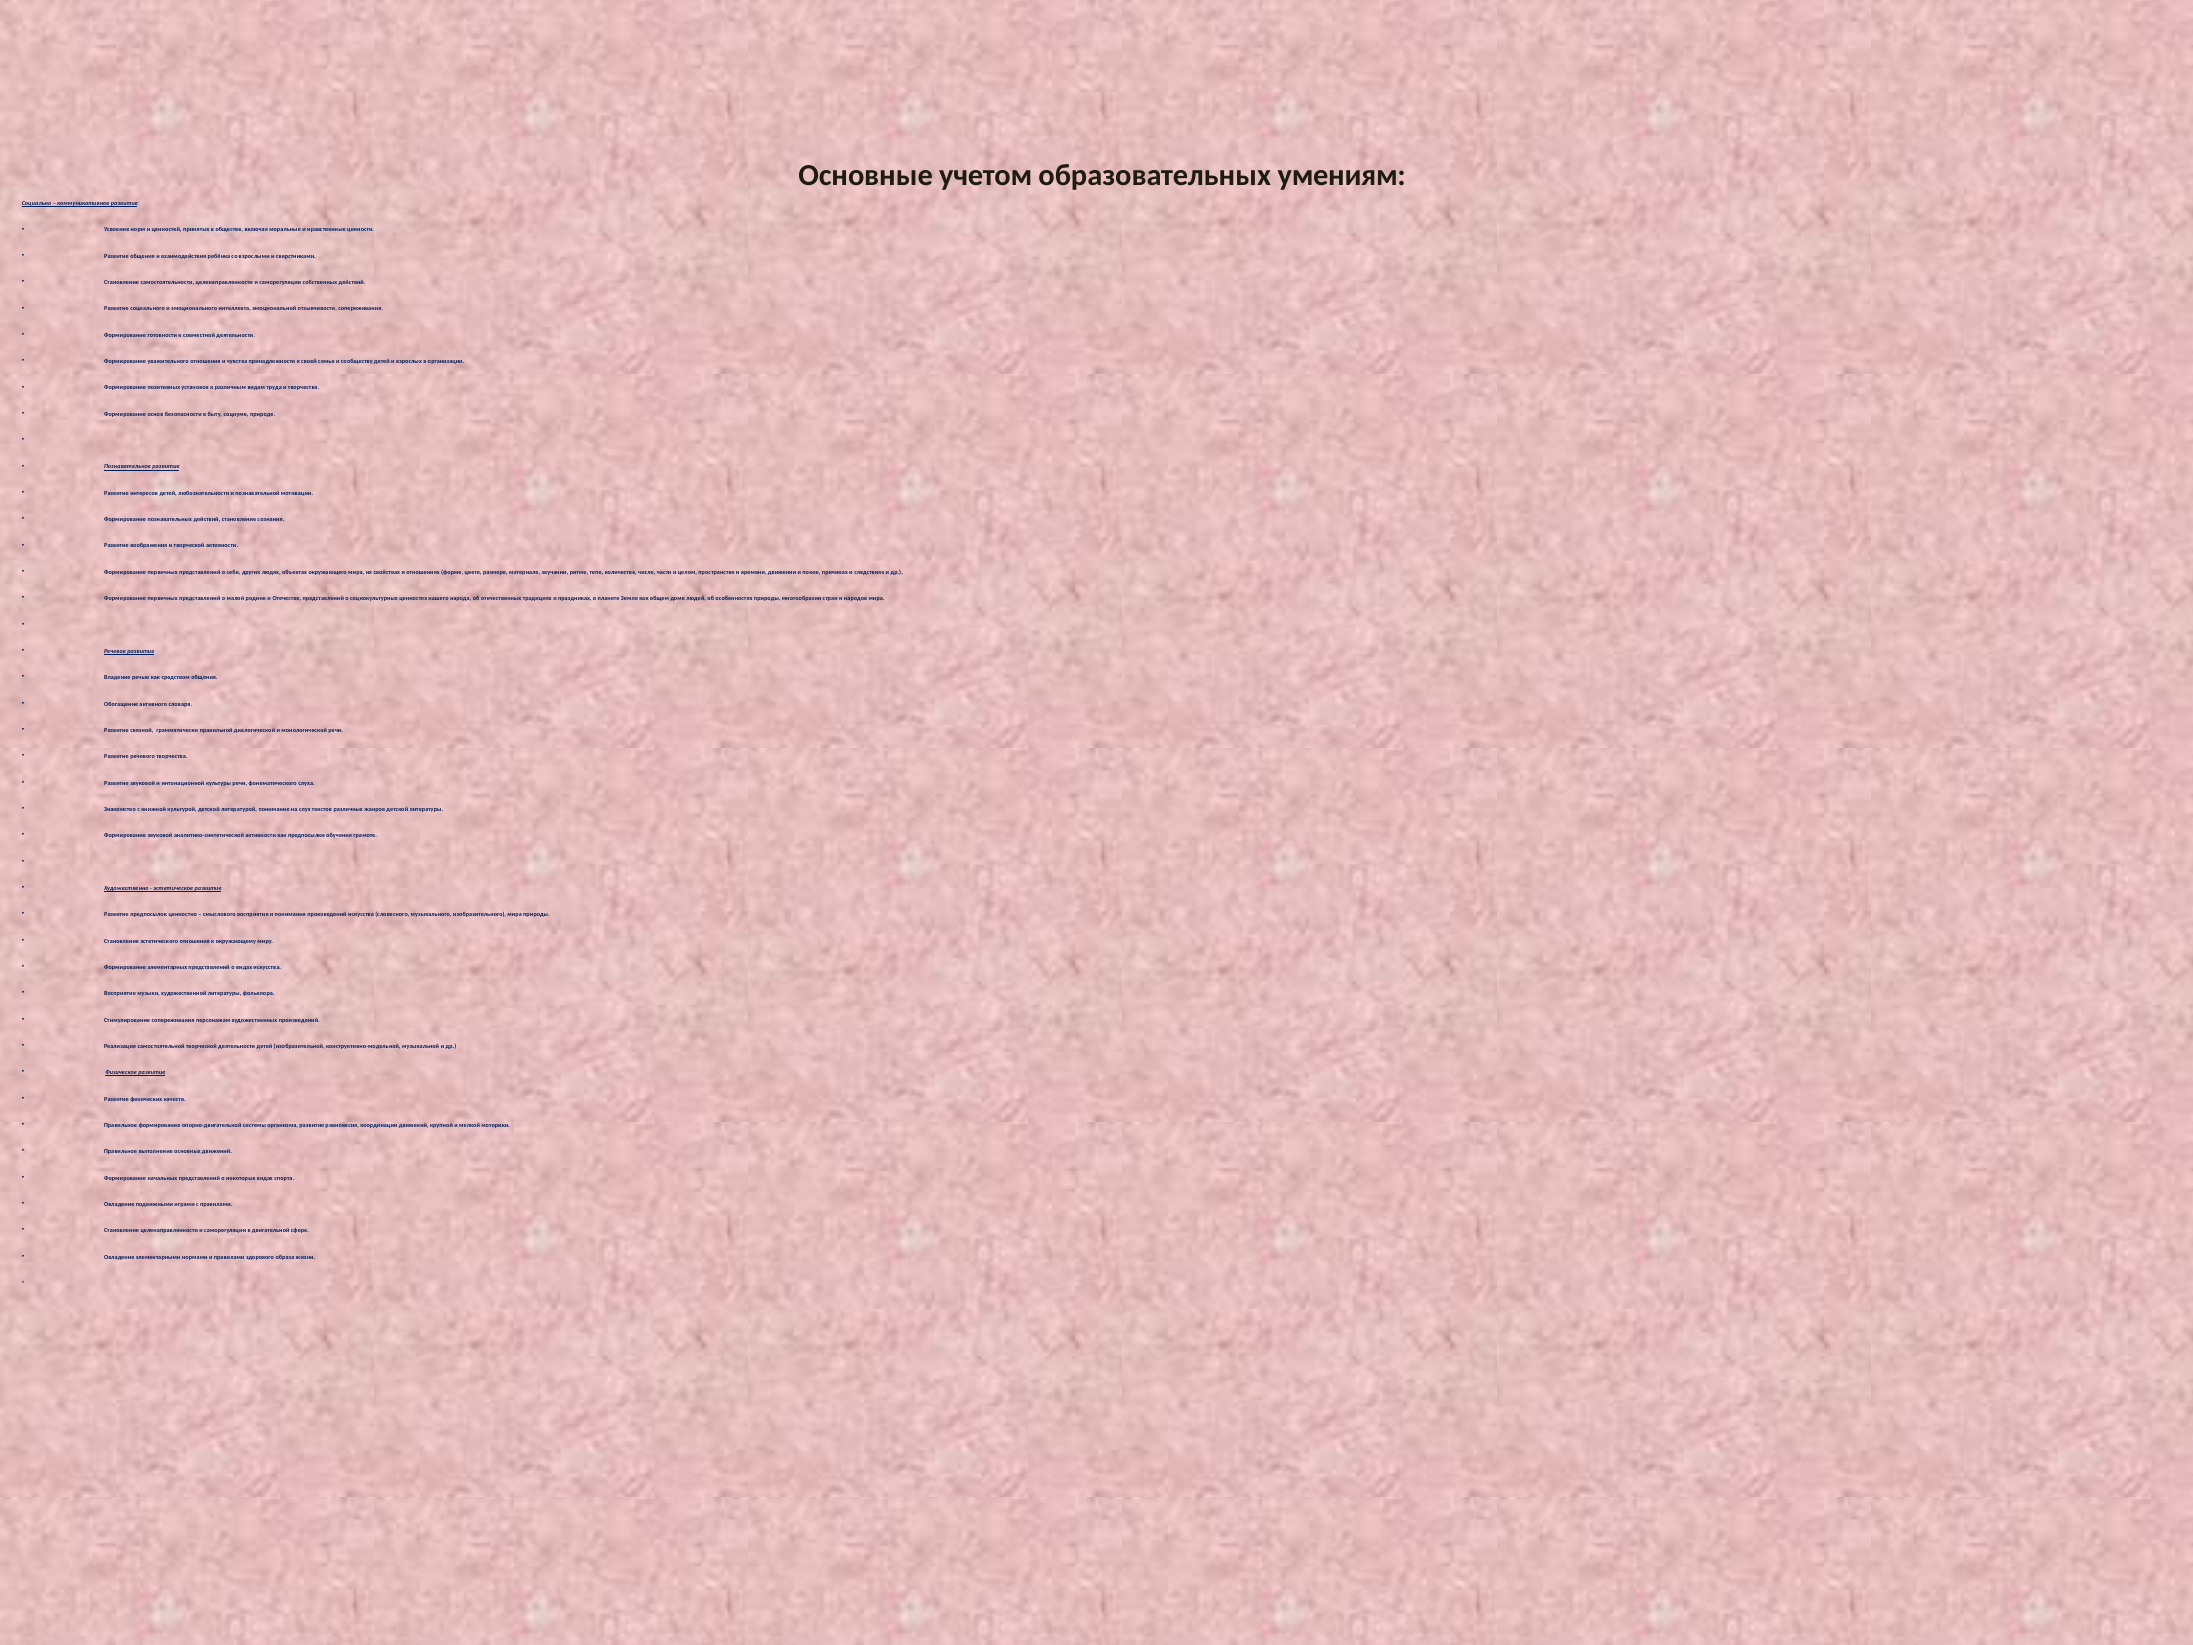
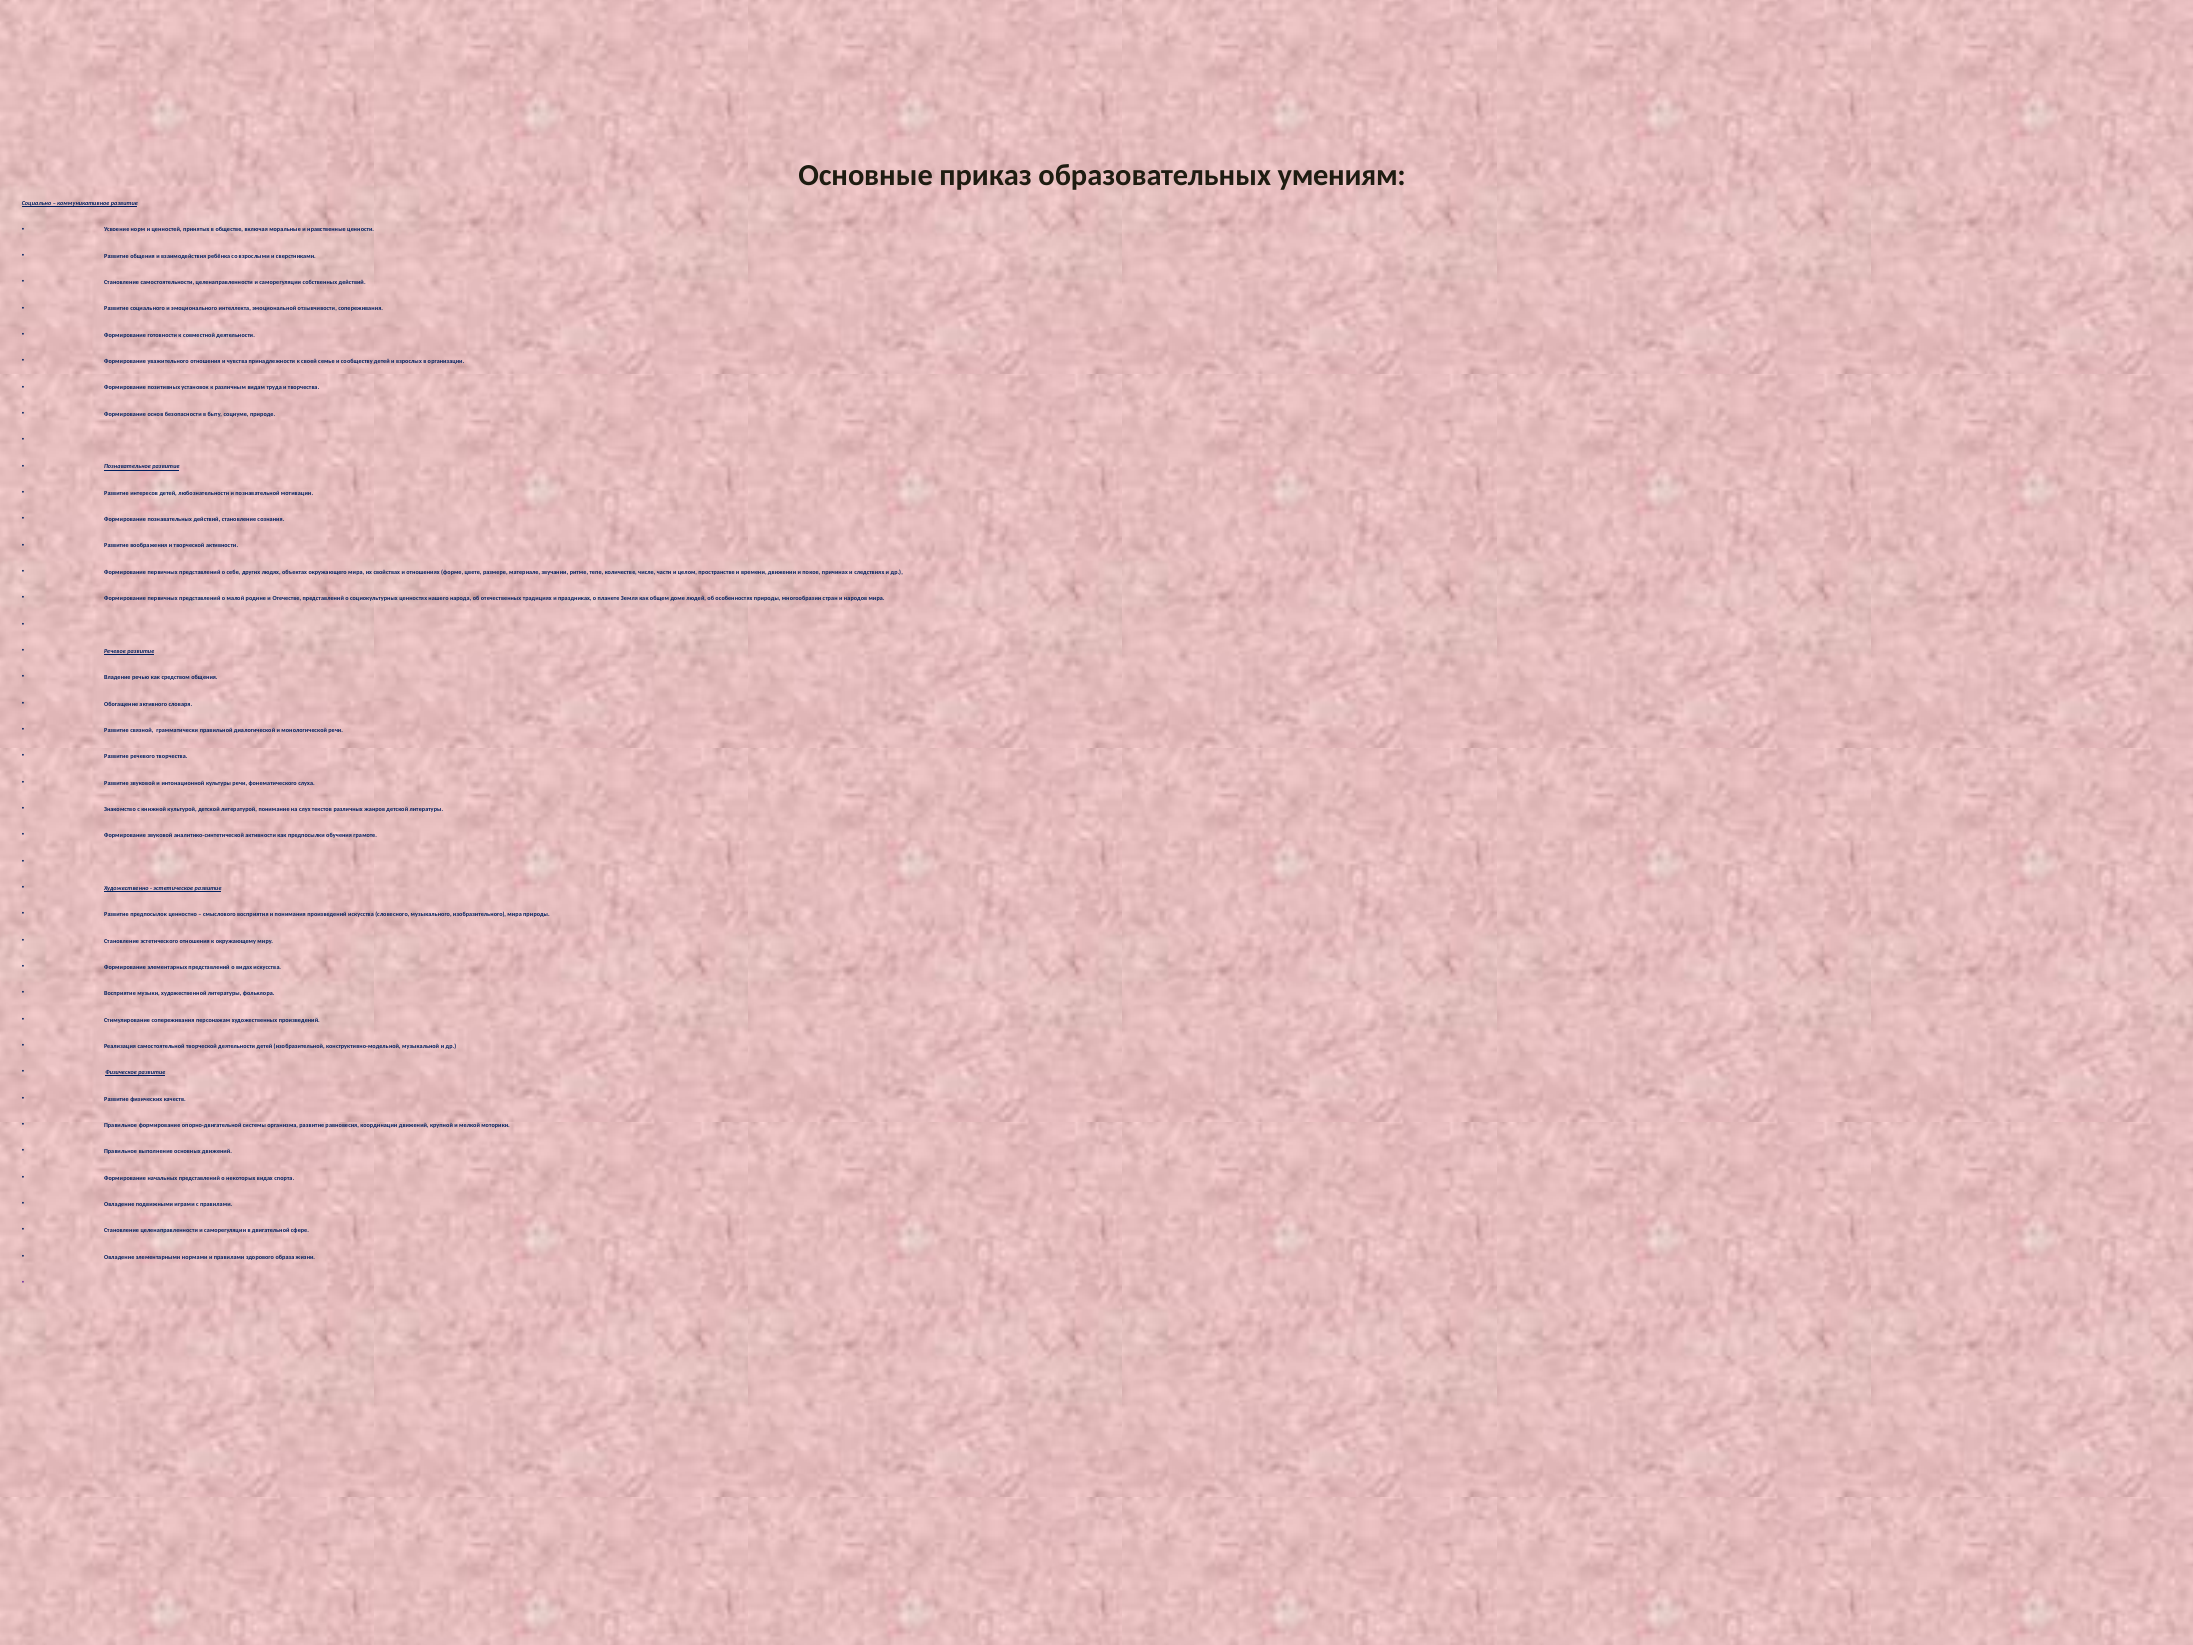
учетом: учетом -> приказ (986, 176)
